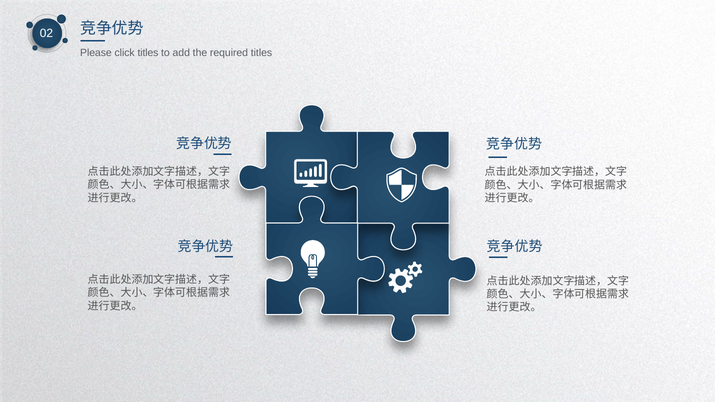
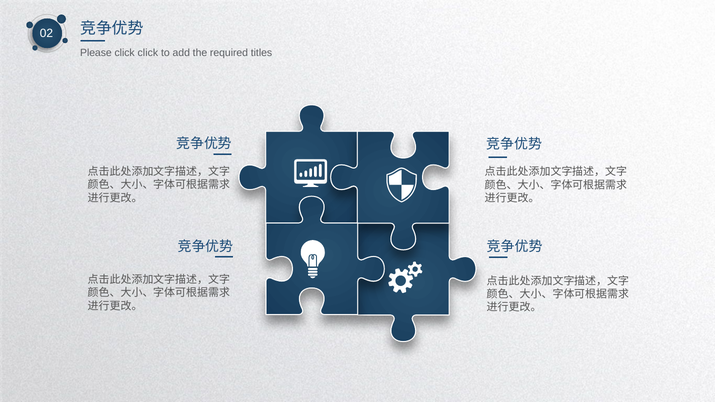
click titles: titles -> click (148, 53)
